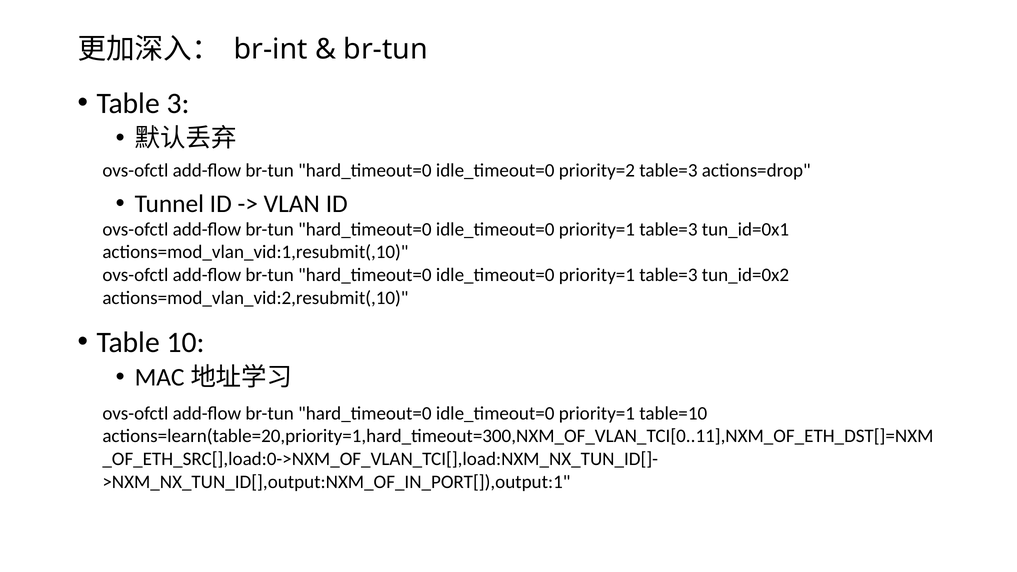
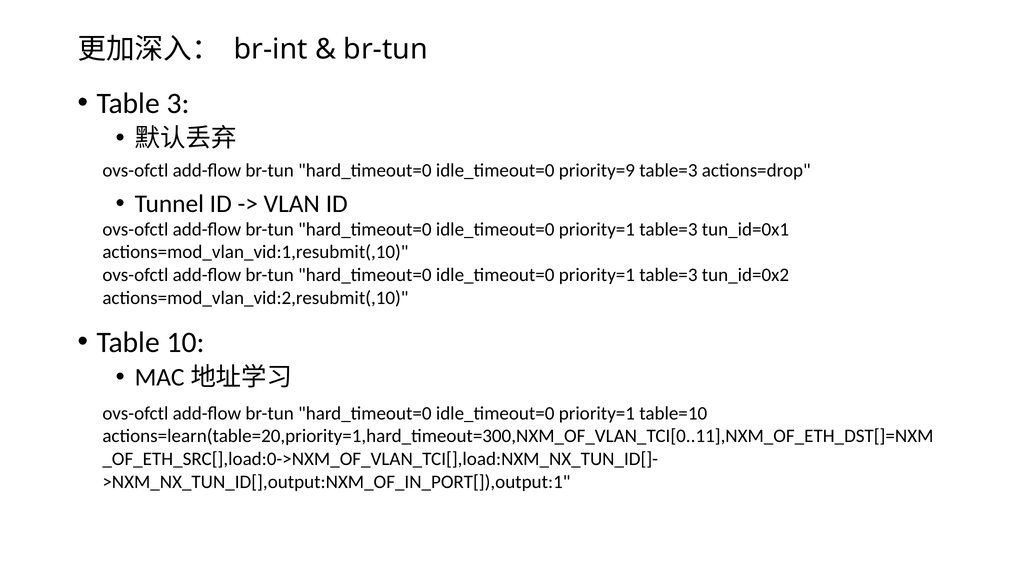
priority=2: priority=2 -> priority=9 (597, 170)
